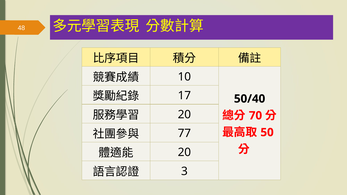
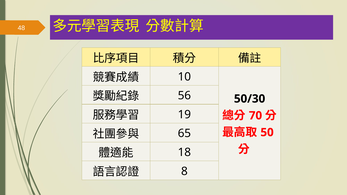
17: 17 -> 56 (184, 96)
50/40: 50/40 -> 50/30 (250, 99)
20: 20 -> 19 (184, 115)
77: 77 -> 65 (184, 134)
20: 20 -> 18 (184, 152)
3: 3 -> 8 (184, 171)
